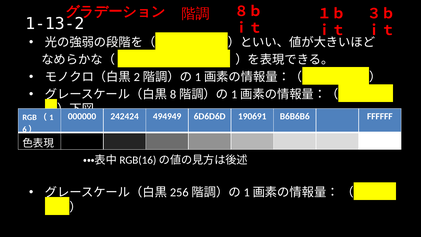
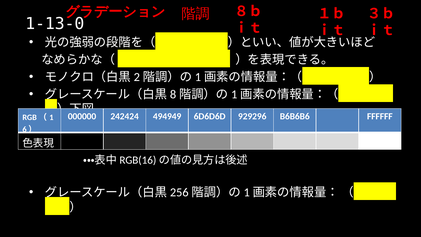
1-13-2: 1-13-2 -> 1-13-0 (55, 24)
190691: 190691 -> 929296 (252, 116)
